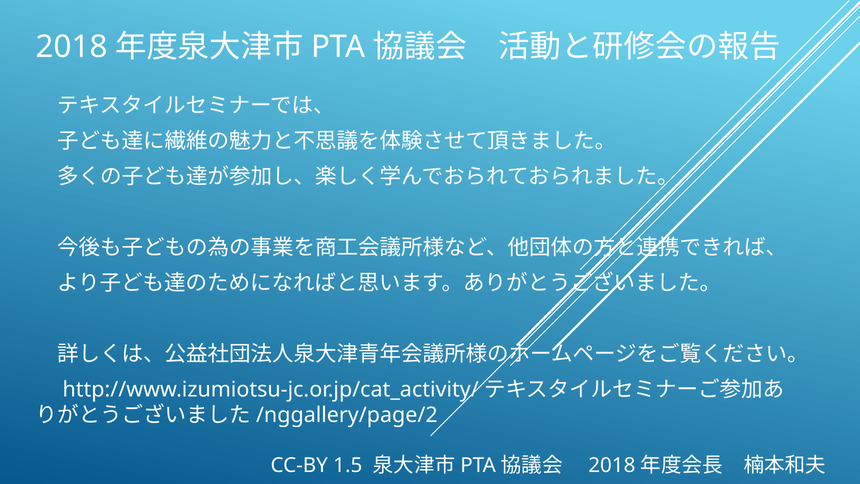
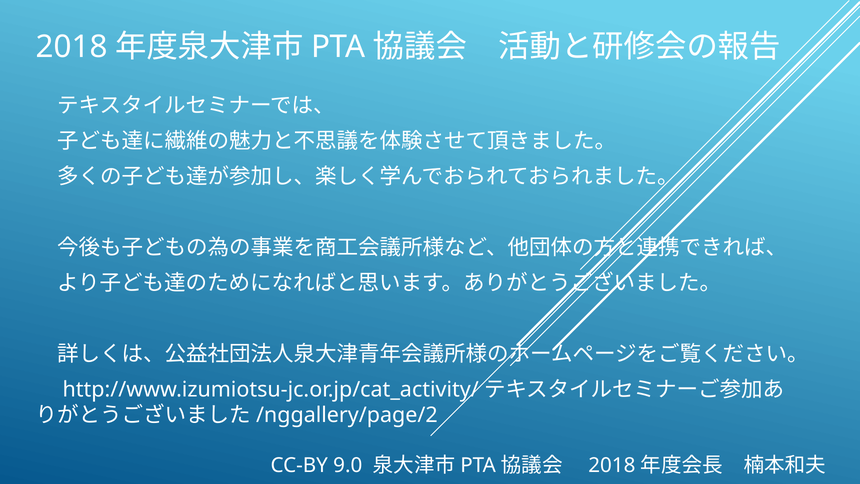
1.5: 1.5 -> 9.0 (348, 465)
